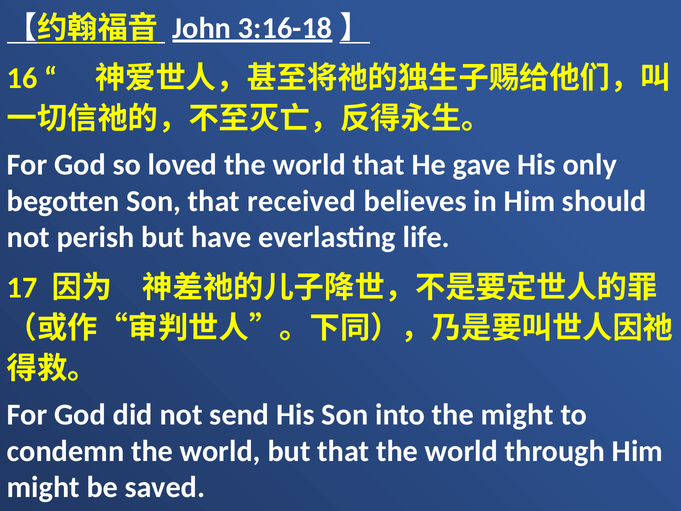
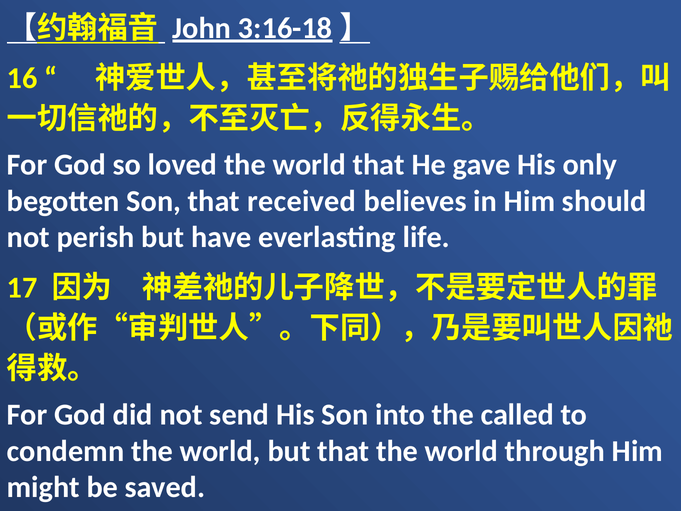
the might: might -> called (517, 415)
